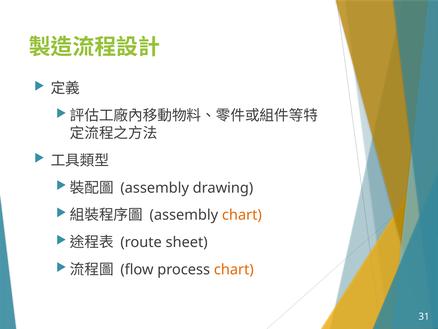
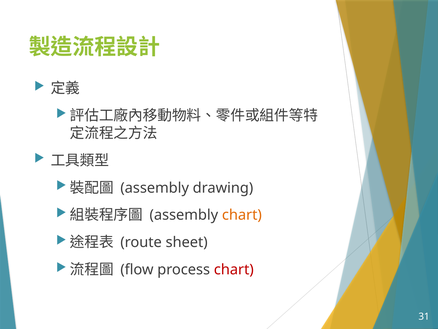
chart colour: orange -> red (234, 269)
